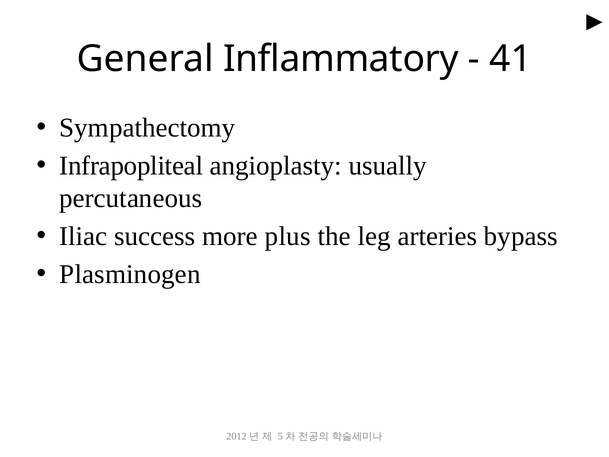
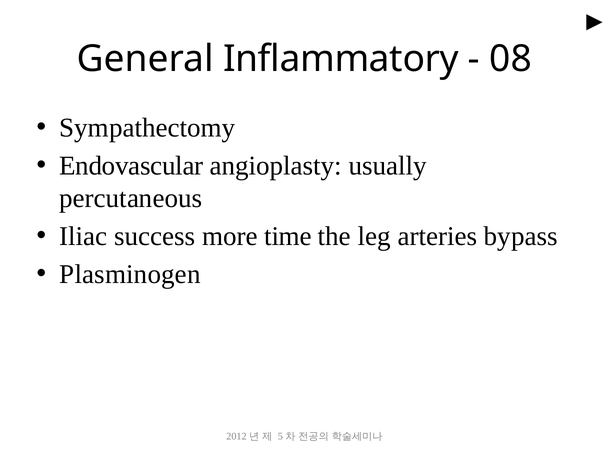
41: 41 -> 08 (511, 59)
Infrapopliteal: Infrapopliteal -> Endovascular (131, 166)
plus: plus -> time (288, 236)
